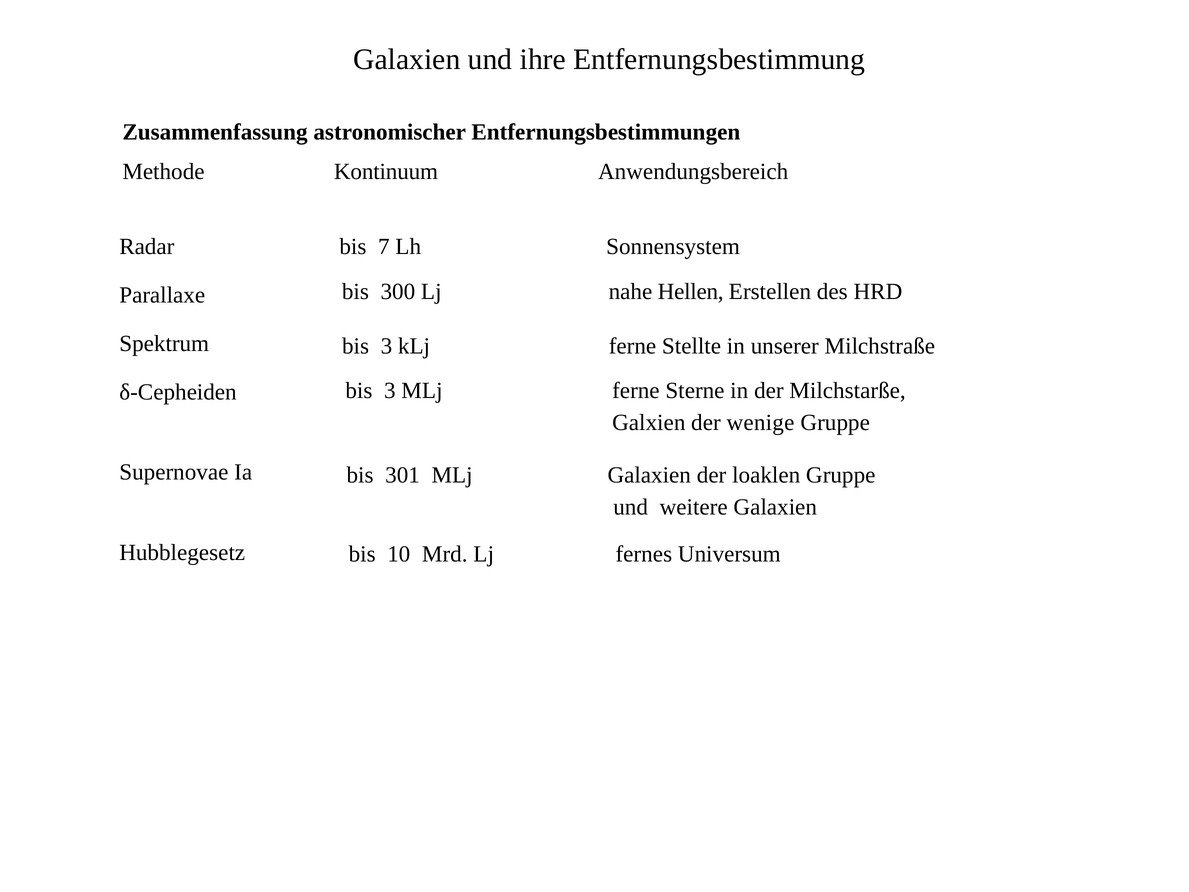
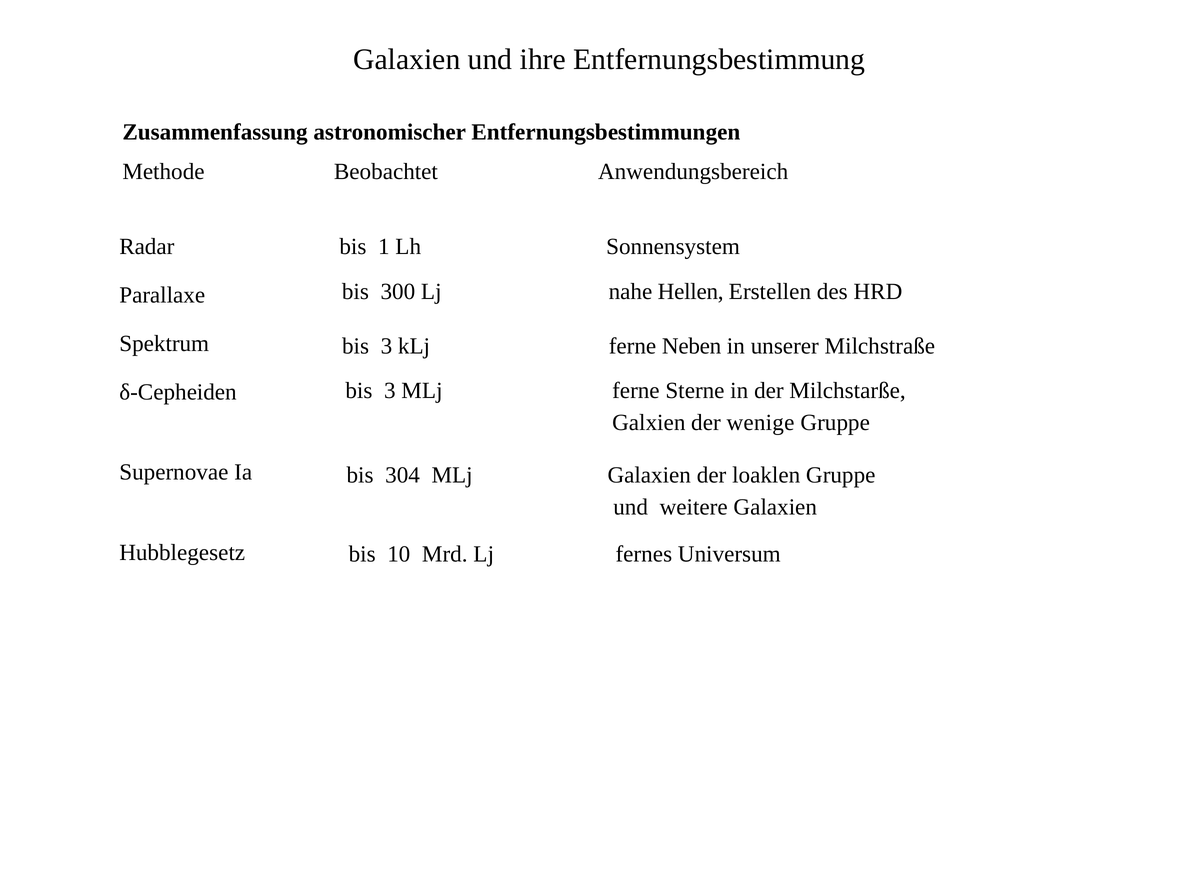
Kontinuum: Kontinuum -> Beobachtet (386, 172)
7: 7 -> 1 (384, 247)
Stellte: Stellte -> Neben (692, 346)
301: 301 -> 304 (403, 475)
